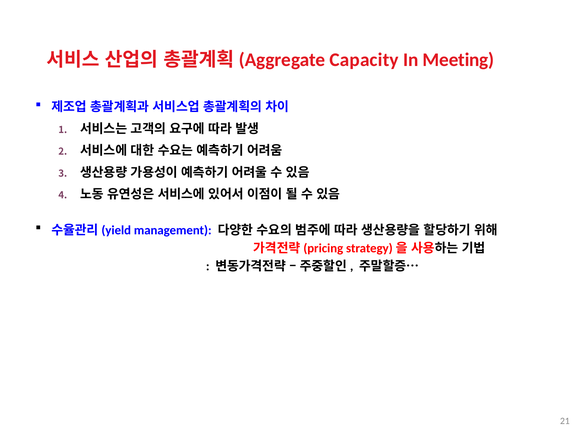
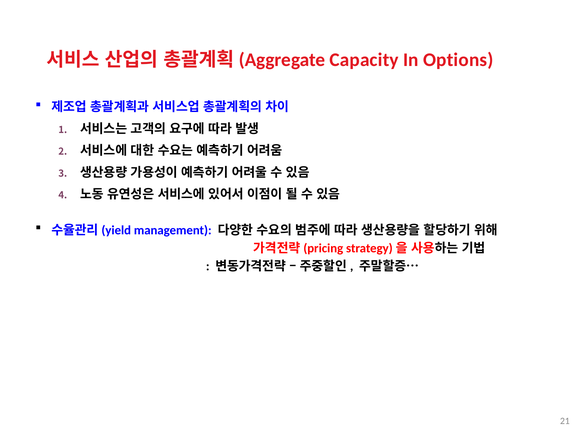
Meeting: Meeting -> Options (458, 60)
